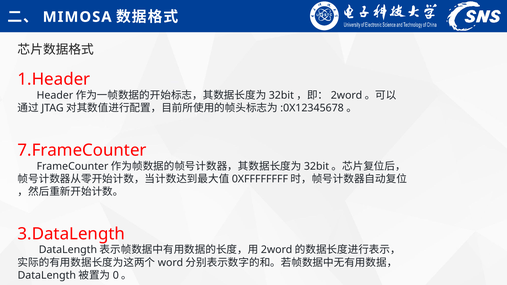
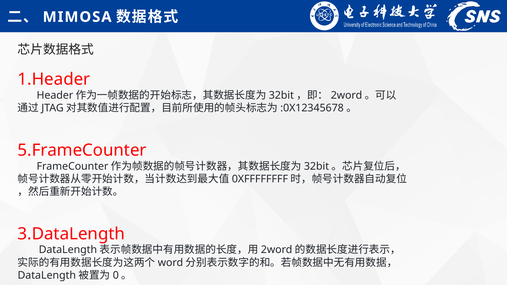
7.FrameCounter: 7.FrameCounter -> 5.FrameCounter (82, 150)
